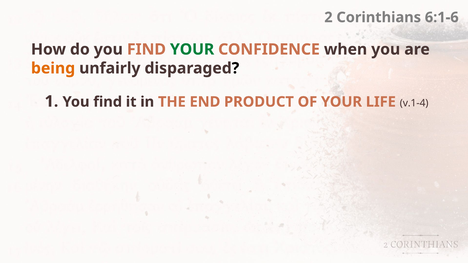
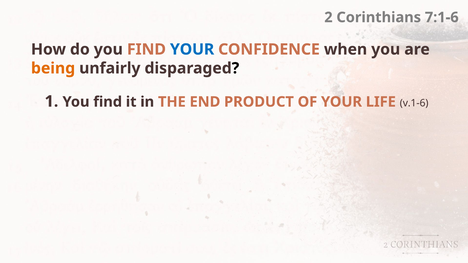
6:1-6: 6:1-6 -> 7:1-6 (442, 17)
YOUR colour: green -> blue (192, 49)
v.1-4: v.1-4 -> v.1-6 (414, 103)
